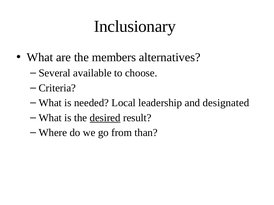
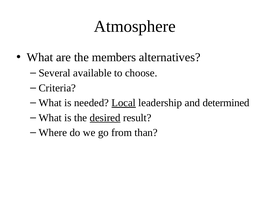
Inclusionary: Inclusionary -> Atmosphere (135, 27)
Local underline: none -> present (124, 103)
designated: designated -> determined (226, 103)
